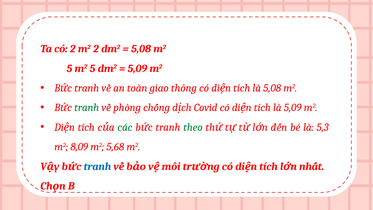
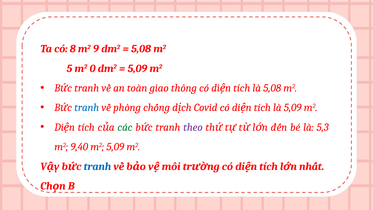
có 2: 2 -> 8 (73, 49)
m2 2: 2 -> 9 (96, 49)
5 m2 5: 5 -> 0 (93, 68)
tranh colour: green -> blue (87, 108)
theo colour: green -> purple (193, 127)
8,09: 8,09 -> 9,40 (79, 147)
m2 5,68: 5,68 -> 5,09 (115, 147)
